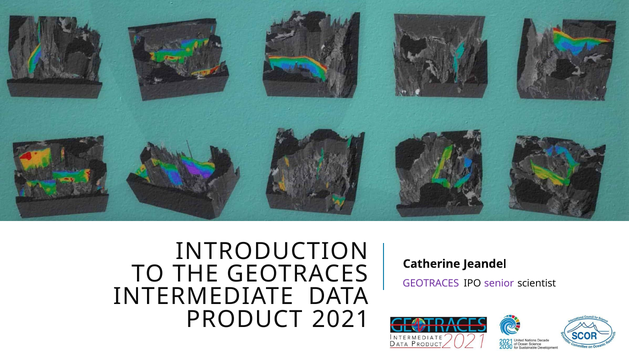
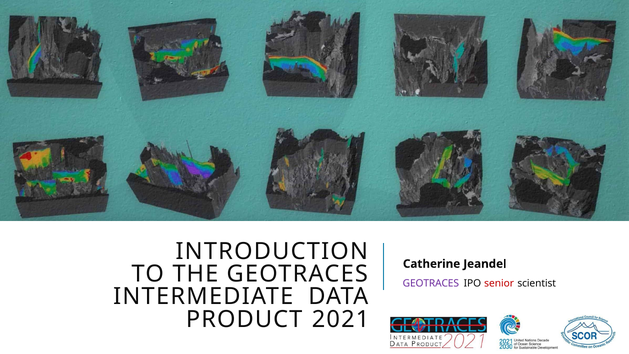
senior colour: purple -> red (499, 283)
